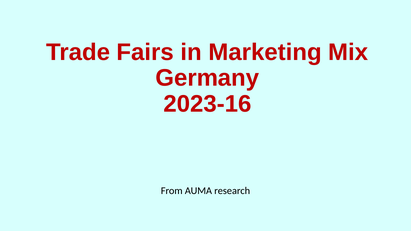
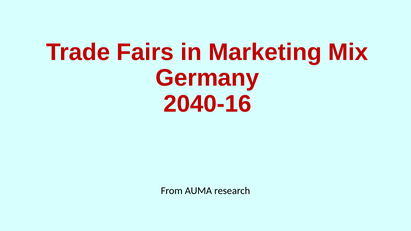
2023-16: 2023-16 -> 2040-16 (207, 104)
